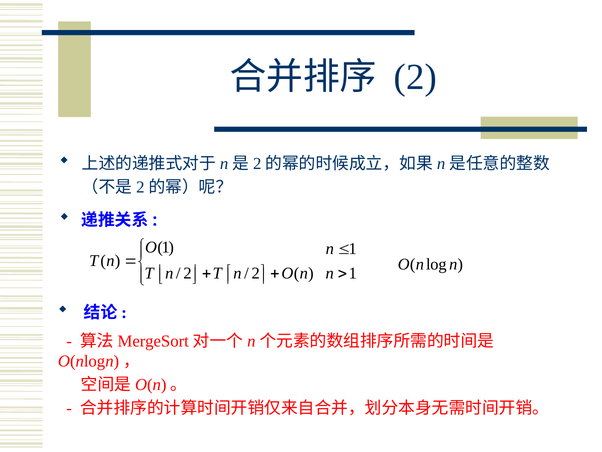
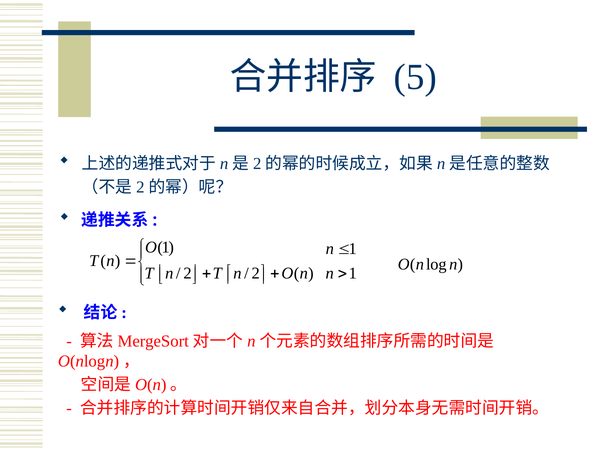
2: 2 -> 5 (415, 77)
